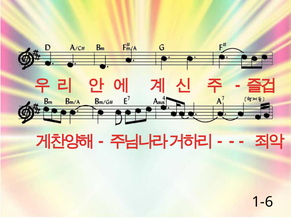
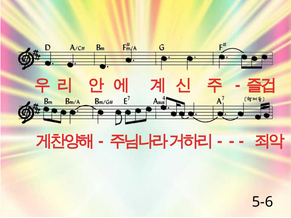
1-6: 1-6 -> 5-6 (263, 202)
